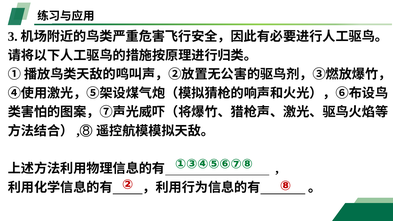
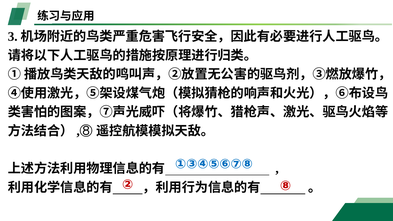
①③④⑤⑥⑦⑧ colour: green -> blue (214, 164)
